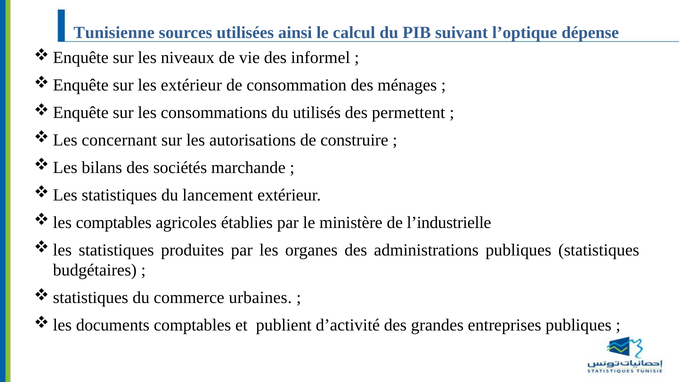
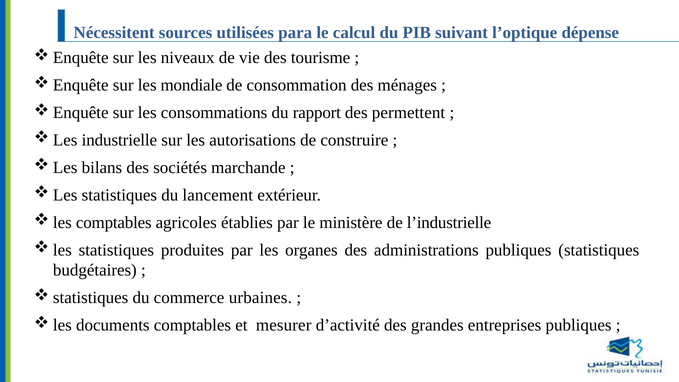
Tunisienne: Tunisienne -> Nécessitent (114, 33)
ainsi: ainsi -> para (295, 33)
informel: informel -> tourisme (321, 58)
les extérieur: extérieur -> mondiale (192, 85)
utilisés: utilisés -> rapport (317, 113)
concernant: concernant -> industrielle (119, 140)
publient: publient -> mesurer (284, 325)
